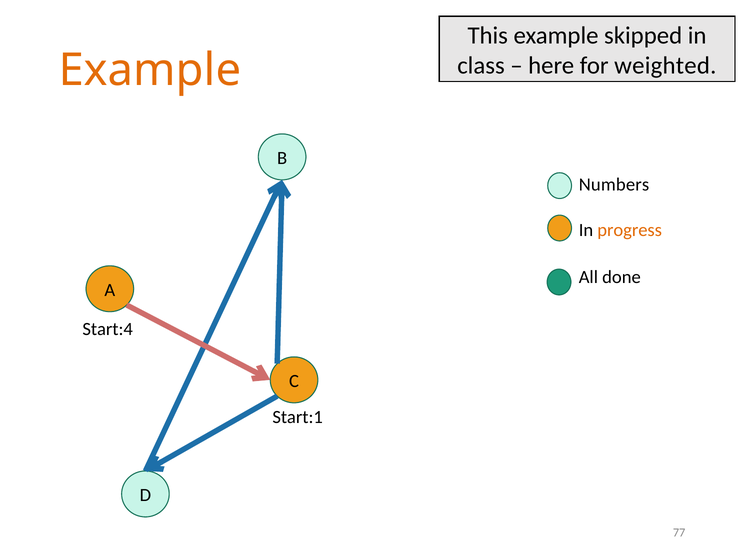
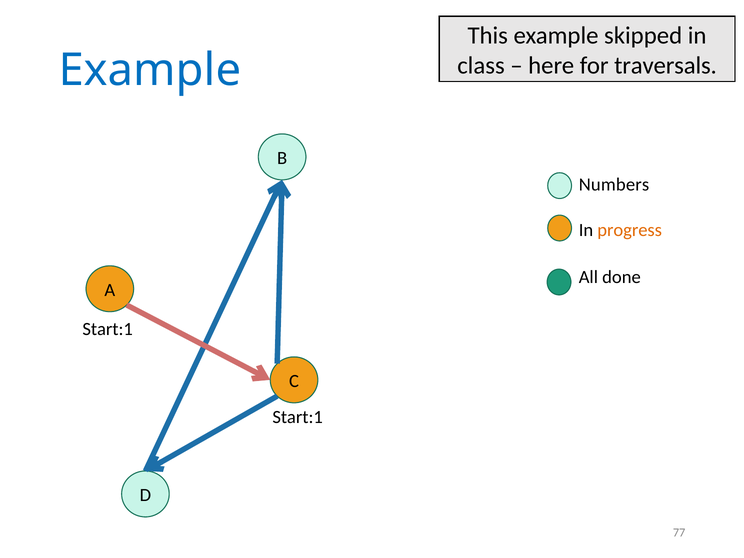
weighted: weighted -> traversals (666, 66)
Example colour: orange -> blue (150, 70)
Start:4: Start:4 -> Start:1 (108, 329)
